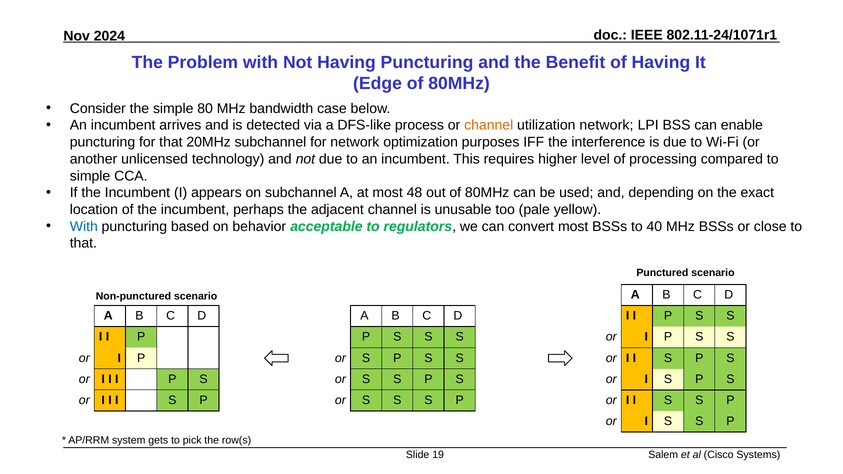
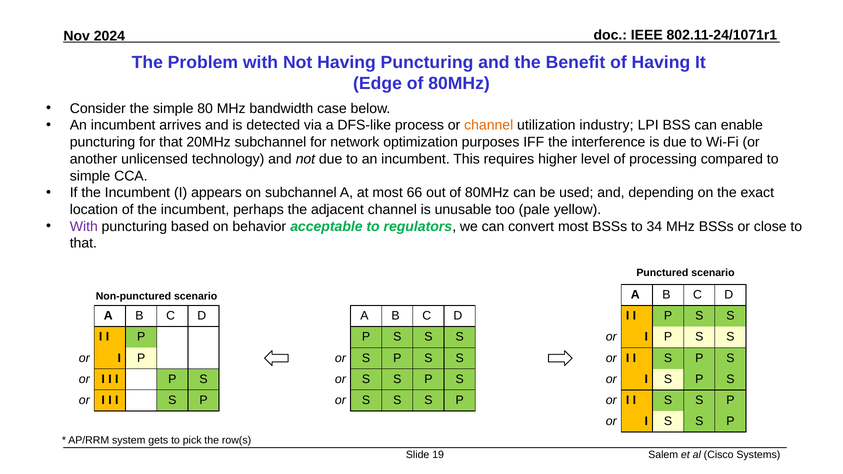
utilization network: network -> industry (607, 125)
48: 48 -> 66 (414, 193)
With colour: blue -> purple (84, 227)
40: 40 -> 34 (654, 227)
